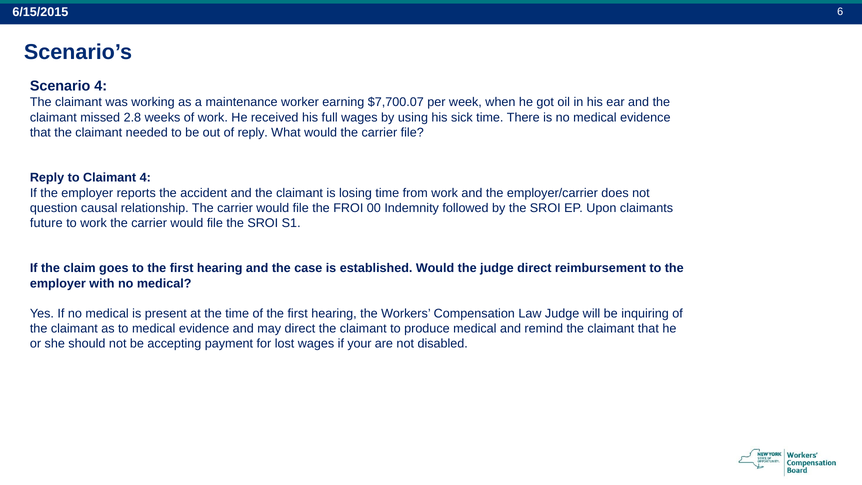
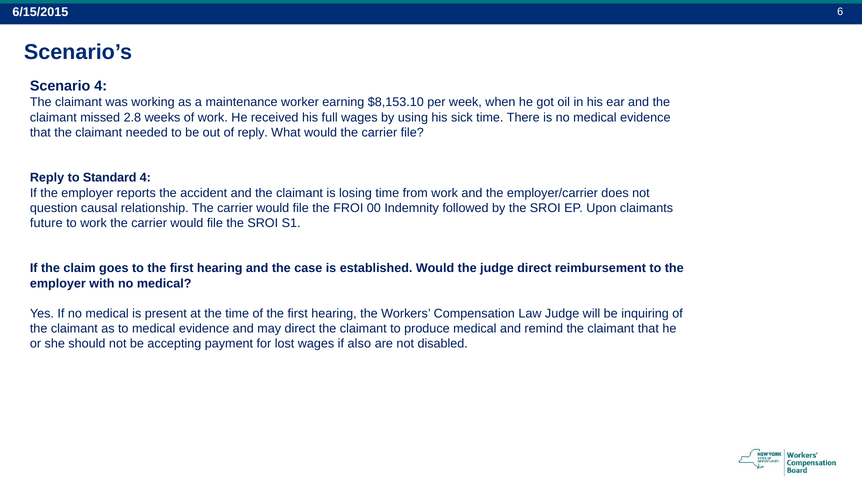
$7,700.07: $7,700.07 -> $8,153.10 (396, 102)
to Claimant: Claimant -> Standard (110, 178)
your: your -> also (359, 344)
